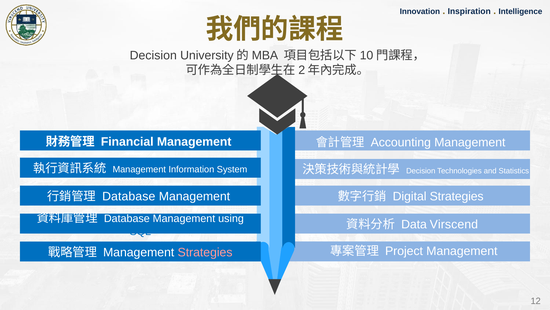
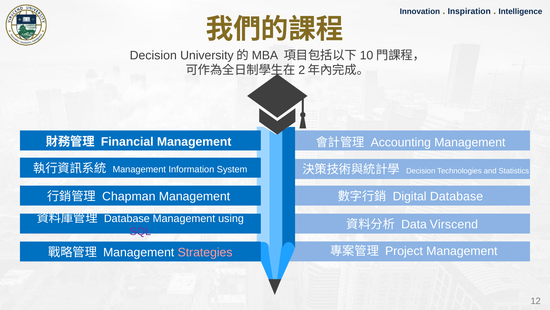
Database: Database -> Chapman (129, 196)
Digital Strategies: Strategies -> Database (457, 196)
SQL colour: blue -> purple (140, 231)
